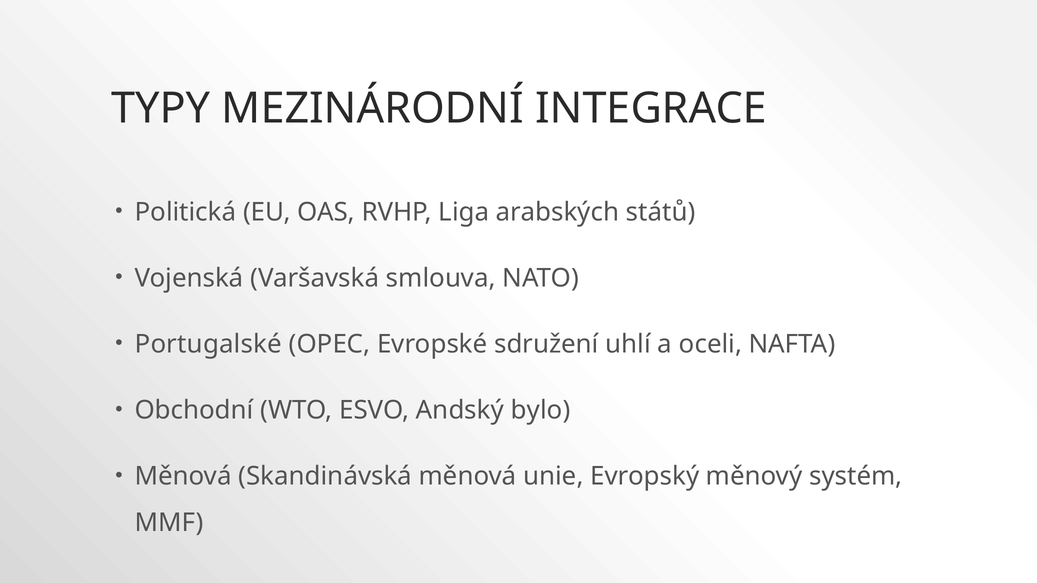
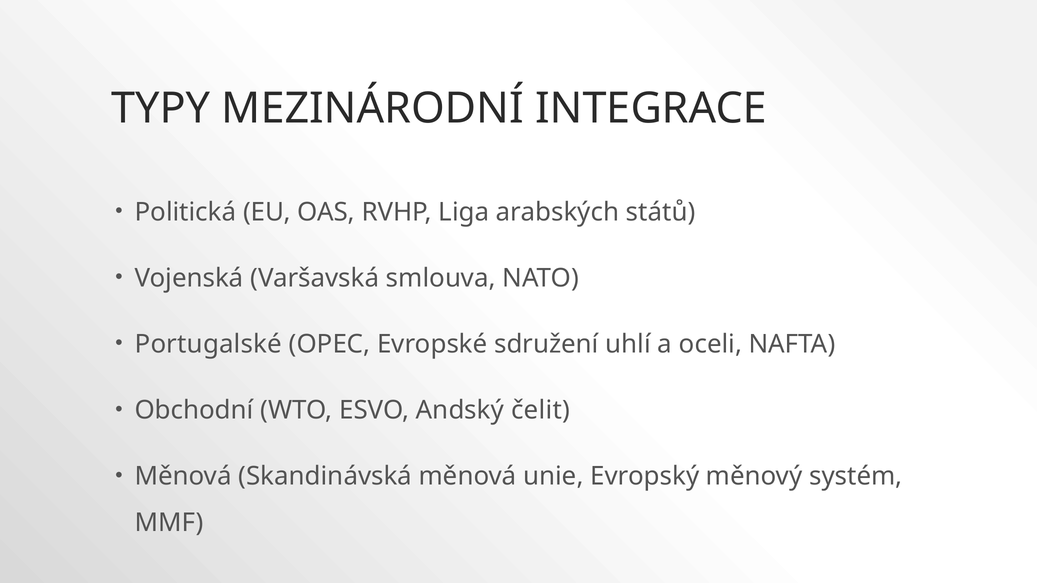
bylo: bylo -> čelit (541, 411)
